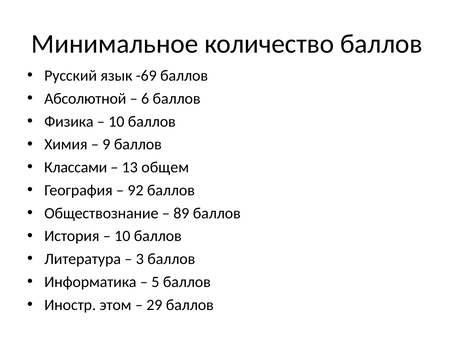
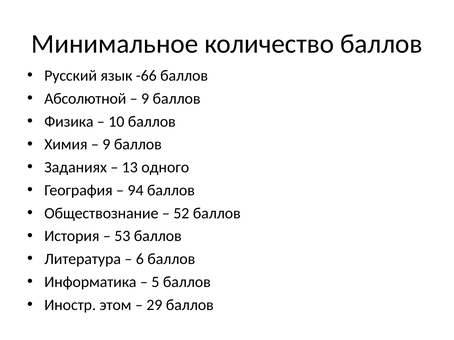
-69: -69 -> -66 (146, 76)
6: 6 -> 9 (145, 99)
Классами: Классами -> Заданиях (76, 168)
общем: общем -> одного (165, 168)
92: 92 -> 94 (136, 191)
89: 89 -> 52 (181, 214)
10: 10 -> 53 (122, 236)
3: 3 -> 6 (140, 259)
